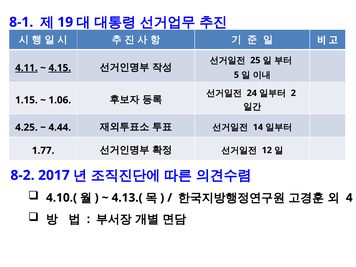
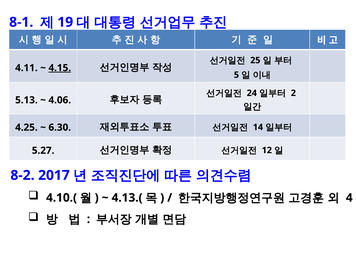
4.11 underline: present -> none (26, 68)
1.15: 1.15 -> 5.13 (26, 100)
1.06: 1.06 -> 4.06 (60, 100)
4.44: 4.44 -> 6.30 (60, 127)
1.77: 1.77 -> 5.27 (43, 151)
